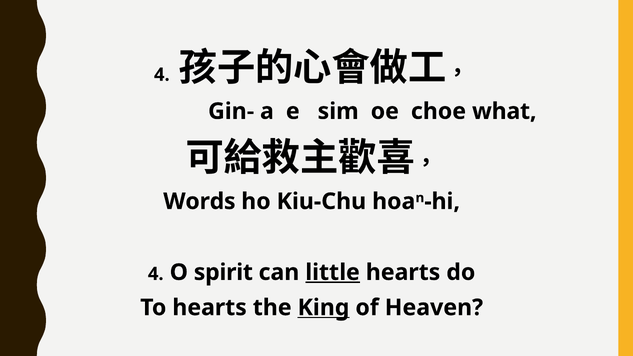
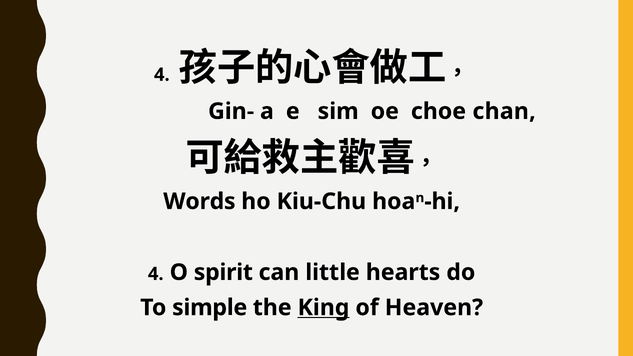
what: what -> chan (504, 111)
little underline: present -> none (333, 272)
To hearts: hearts -> simple (210, 308)
